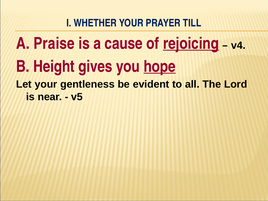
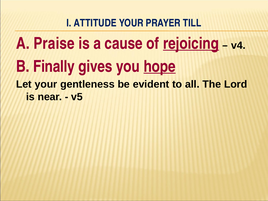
WHETHER: WHETHER -> ATTITUDE (95, 23)
Height: Height -> Finally (54, 67)
